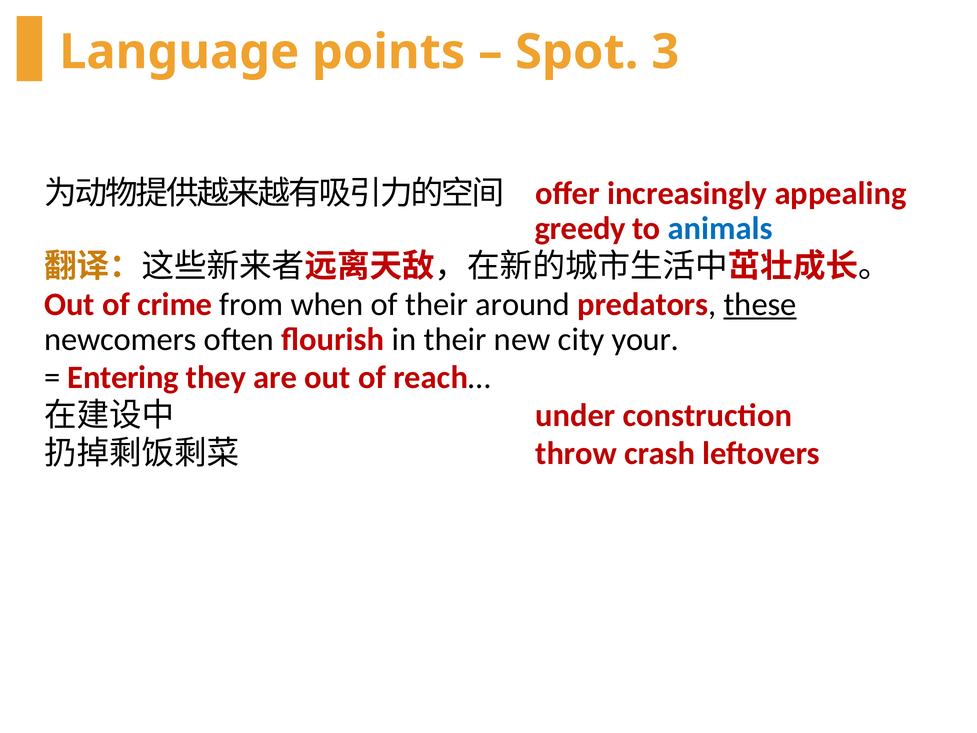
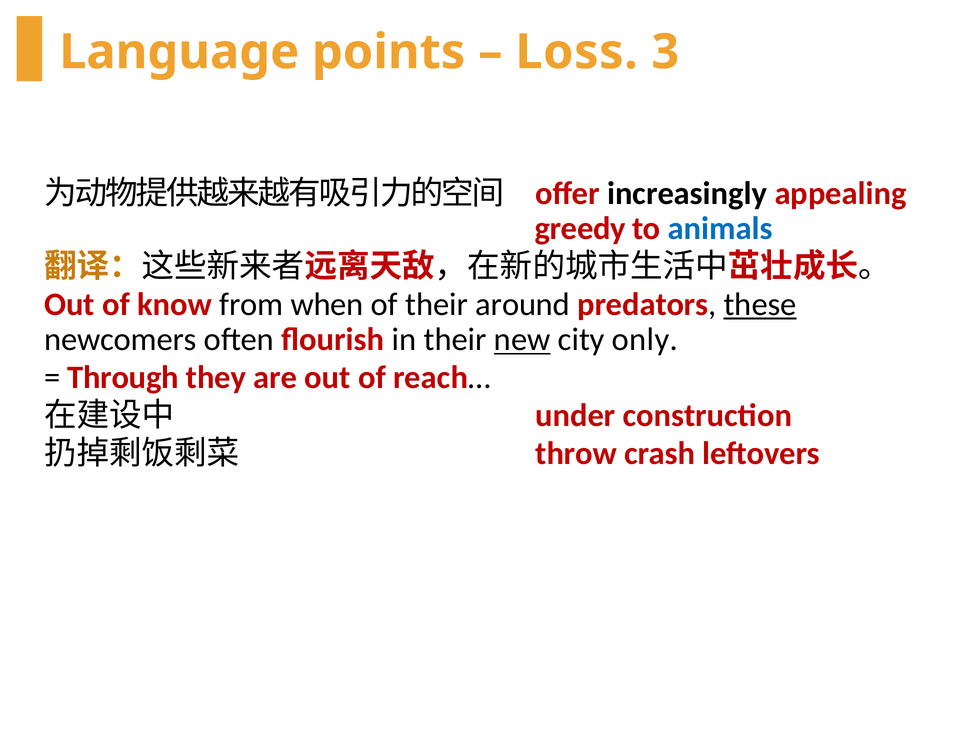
Spot: Spot -> Loss (577, 52)
increasingly colour: red -> black (687, 193)
crime: crime -> know (175, 304)
new underline: none -> present (522, 340)
your: your -> only (645, 340)
Entering: Entering -> Through (123, 378)
